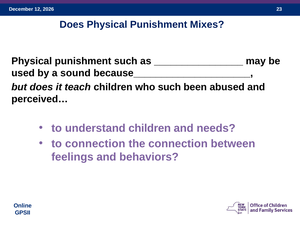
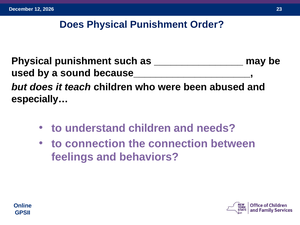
Mixes: Mixes -> Order (207, 24)
who such: such -> were (169, 87)
perceived…: perceived… -> especially… (40, 99)
